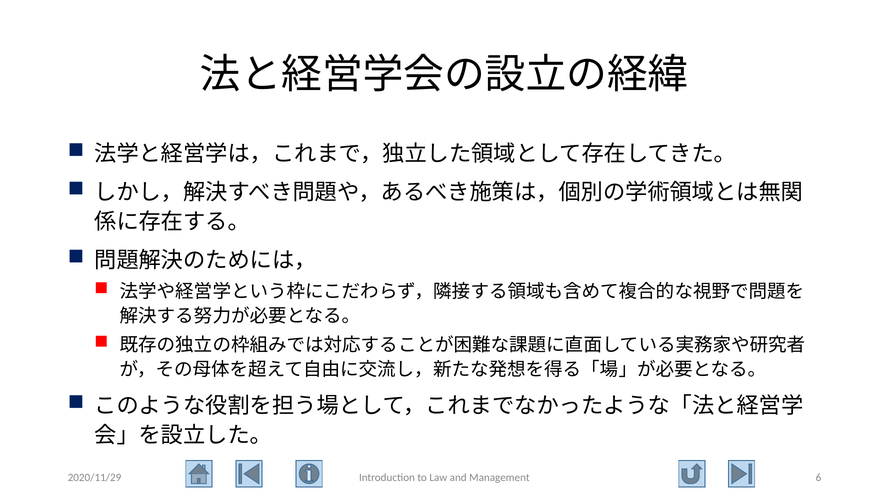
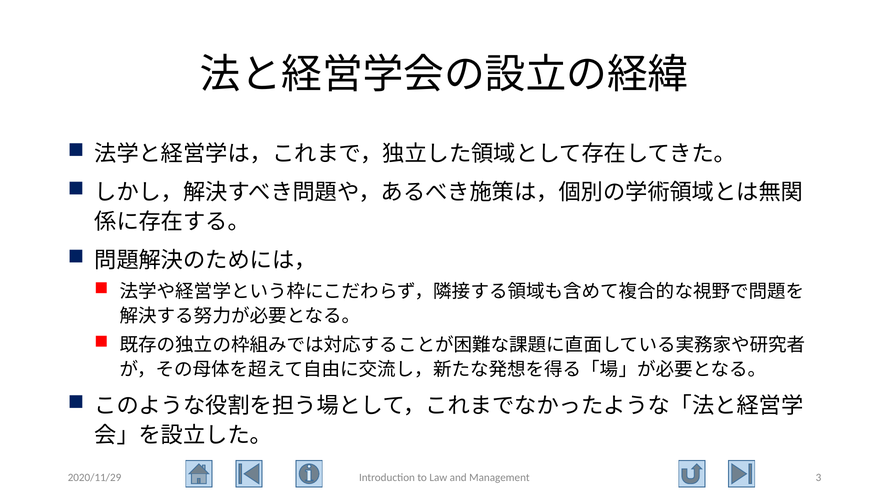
6: 6 -> 3 (818, 477)
